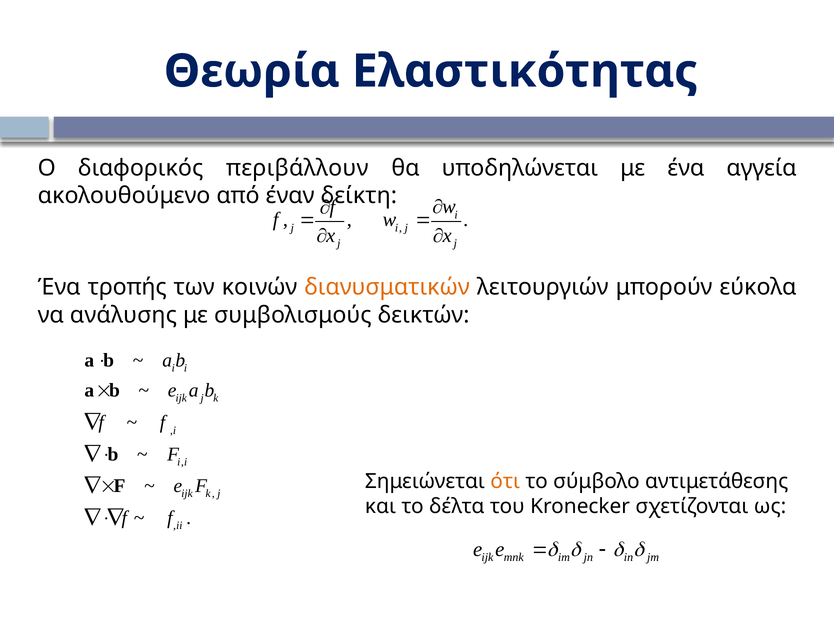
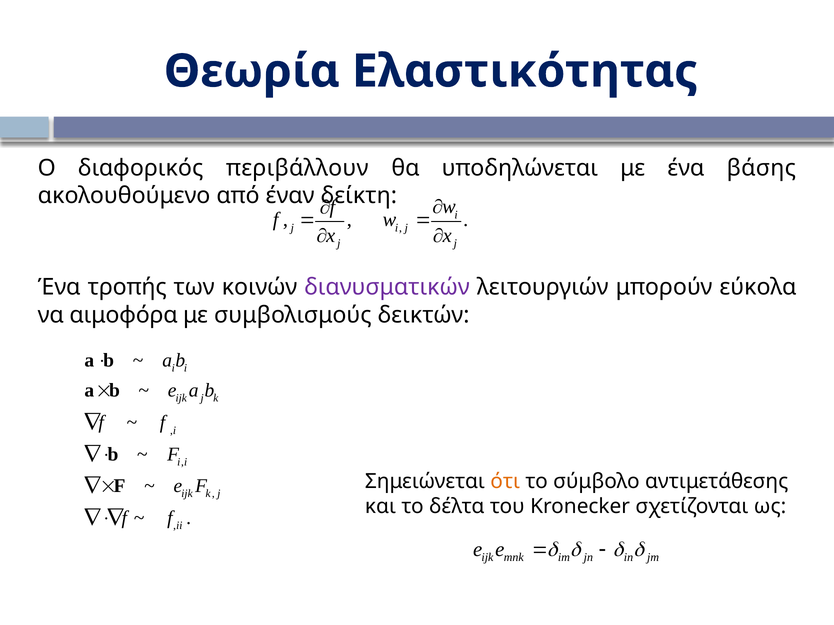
αγγεία: αγγεία -> βάσης (761, 168)
διανυσματικών colour: orange -> purple (387, 288)
ανάλυσης: ανάλυσης -> αιμοφόρα (124, 315)
